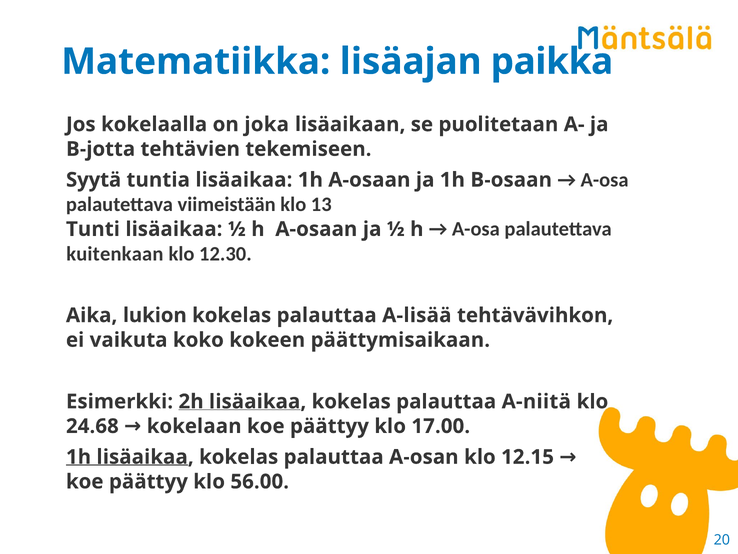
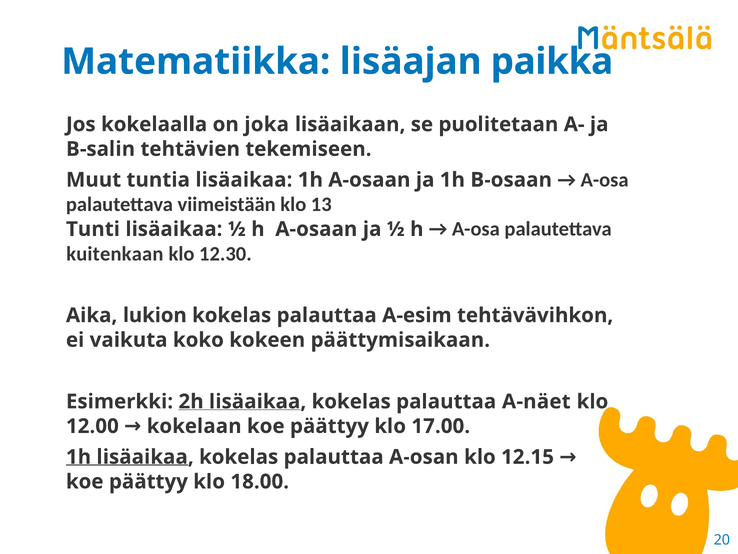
B-jotta: B-jotta -> B-salin (101, 149)
Syytä: Syytä -> Muut (94, 180)
A-lisää: A-lisää -> A-esim (417, 315)
A-niitä: A-niitä -> A-näet (536, 401)
24.68: 24.68 -> 12.00 (92, 426)
56.00: 56.00 -> 18.00 (260, 481)
